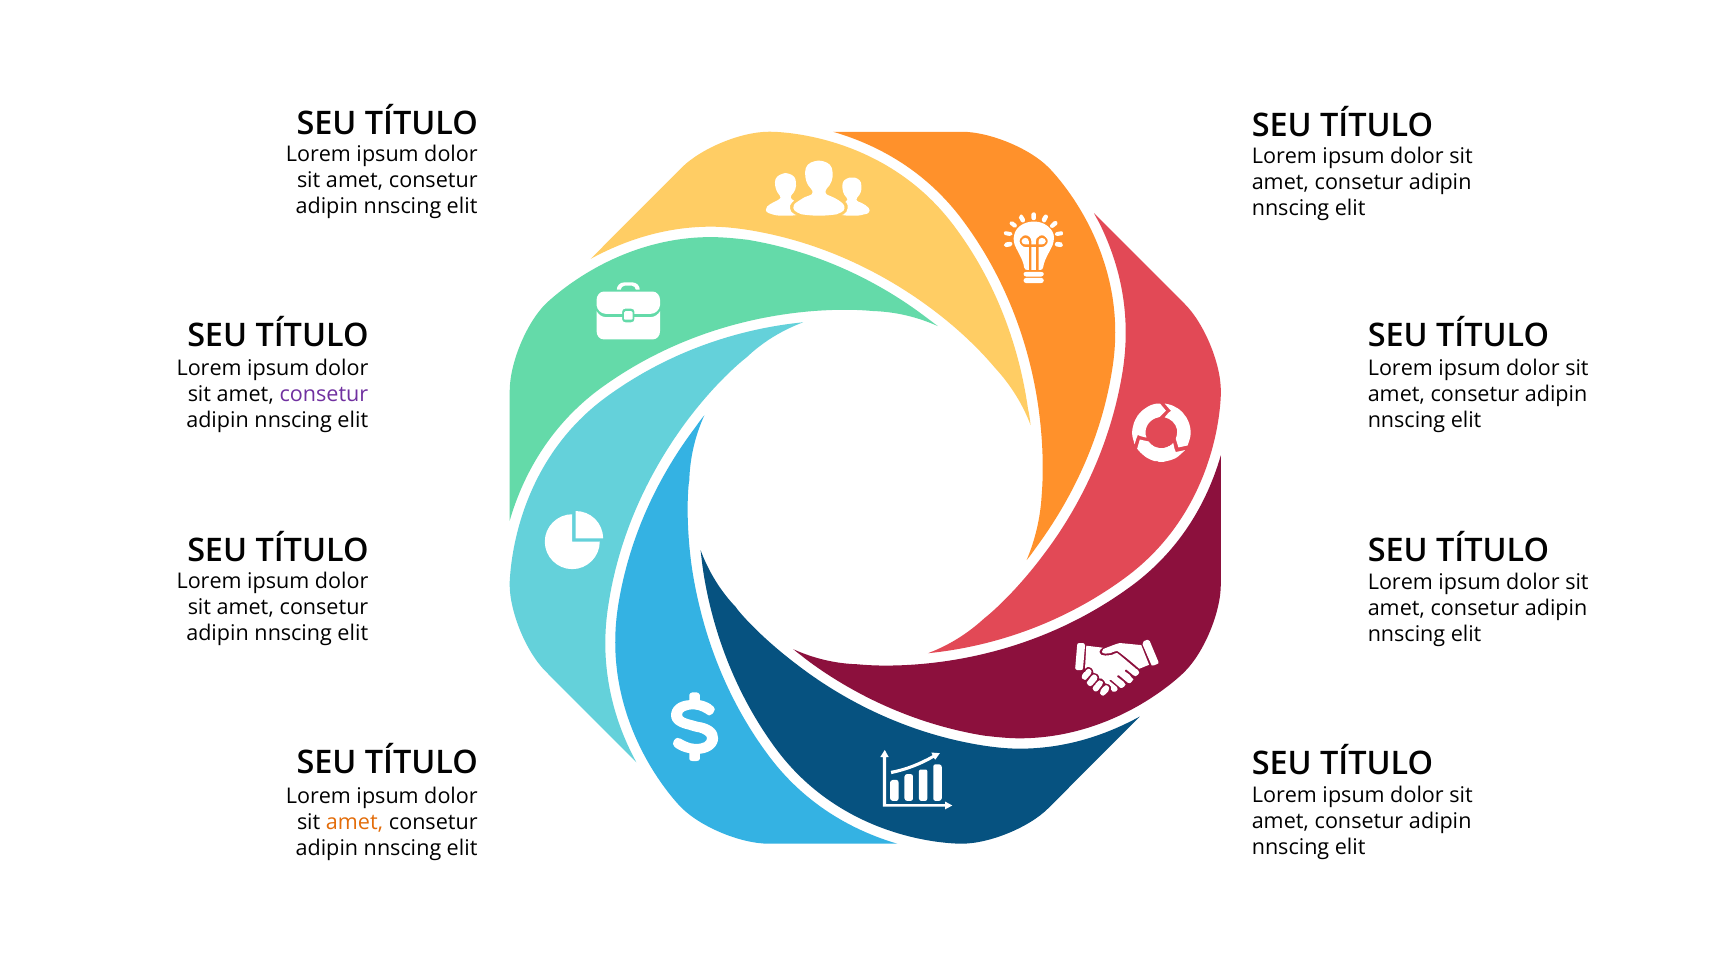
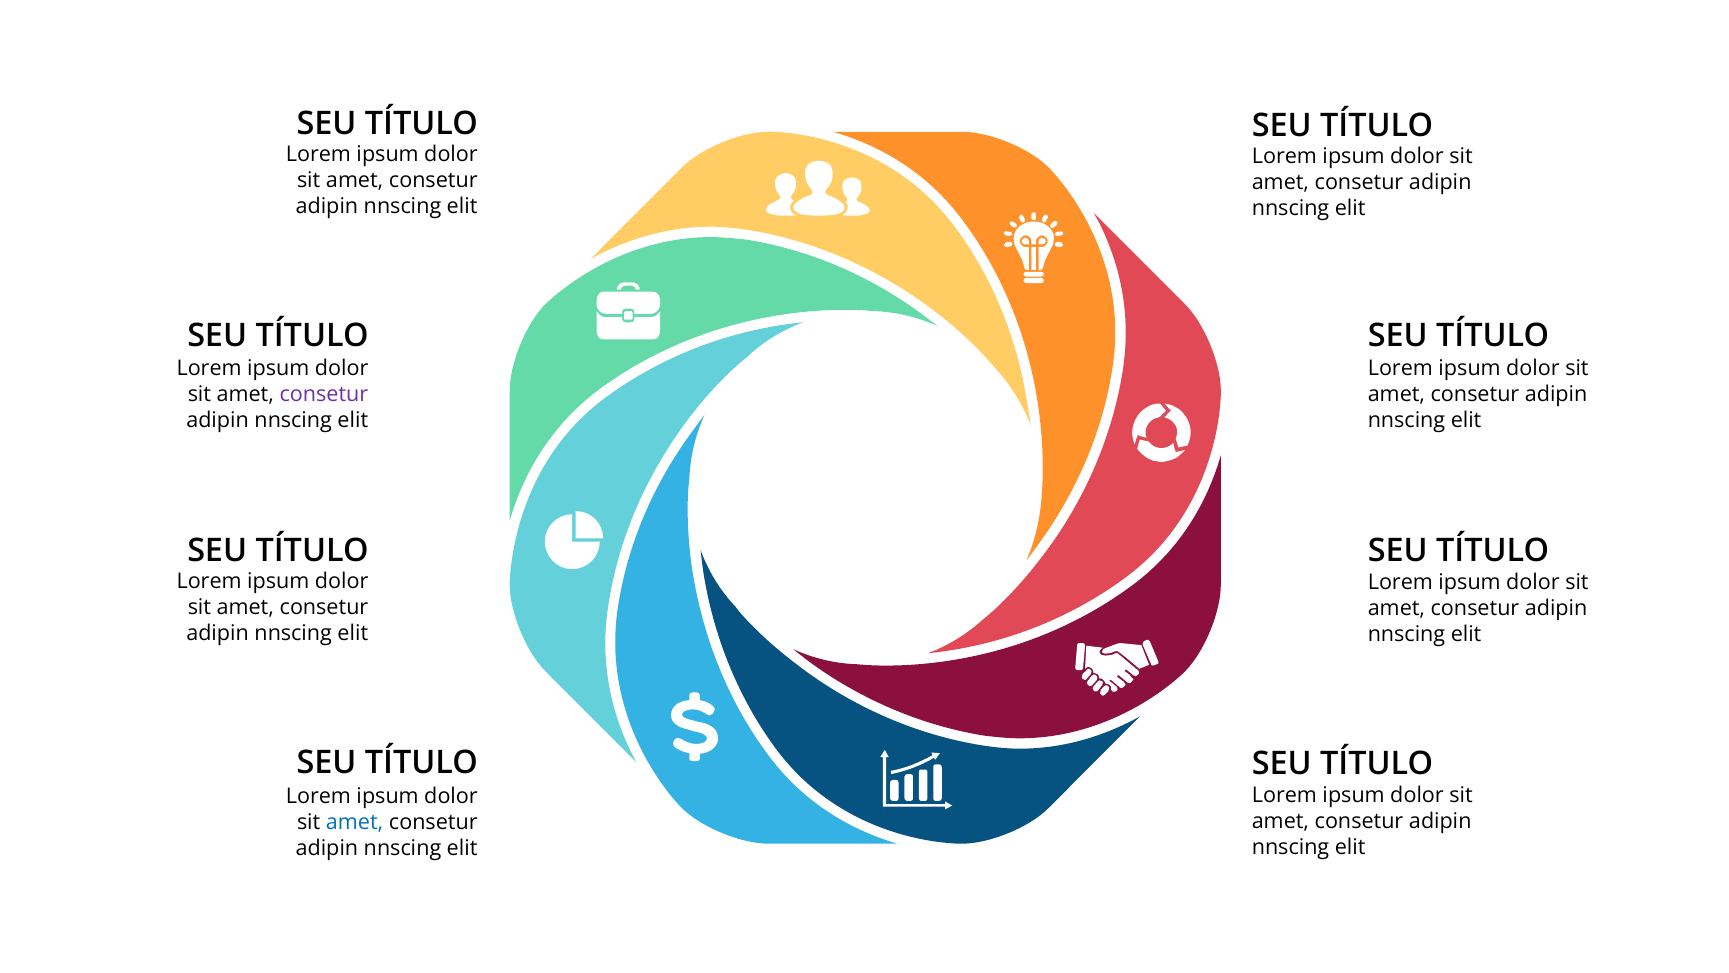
amet colour: orange -> blue (355, 822)
